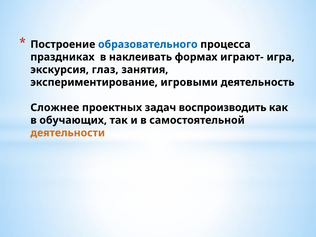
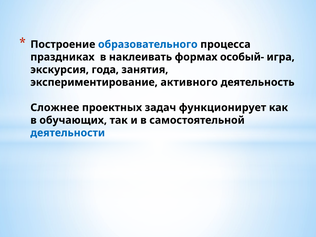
играют-: играют- -> особый- (242, 57)
глаз: глаз -> года (105, 70)
игровыми: игровыми -> активного (189, 82)
воспроизводить: воспроизводить -> функционирует (223, 108)
деятельности colour: orange -> blue (68, 133)
